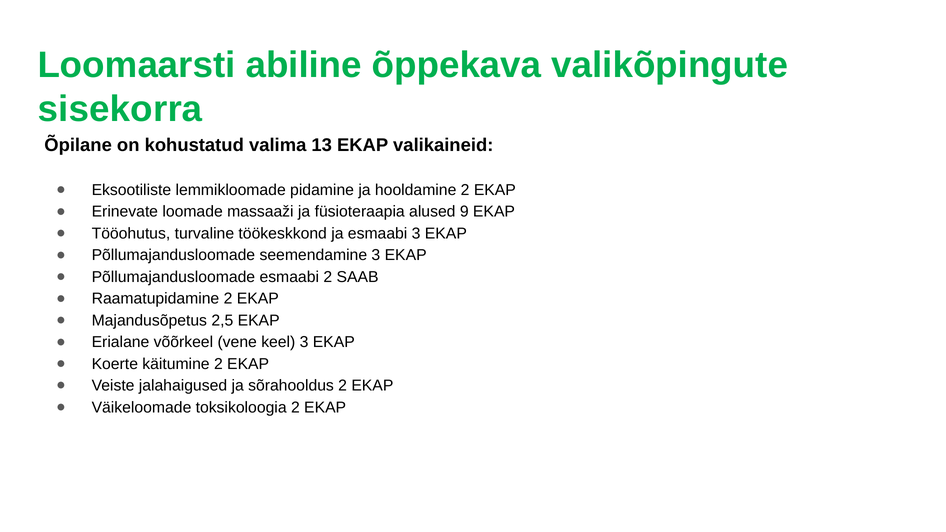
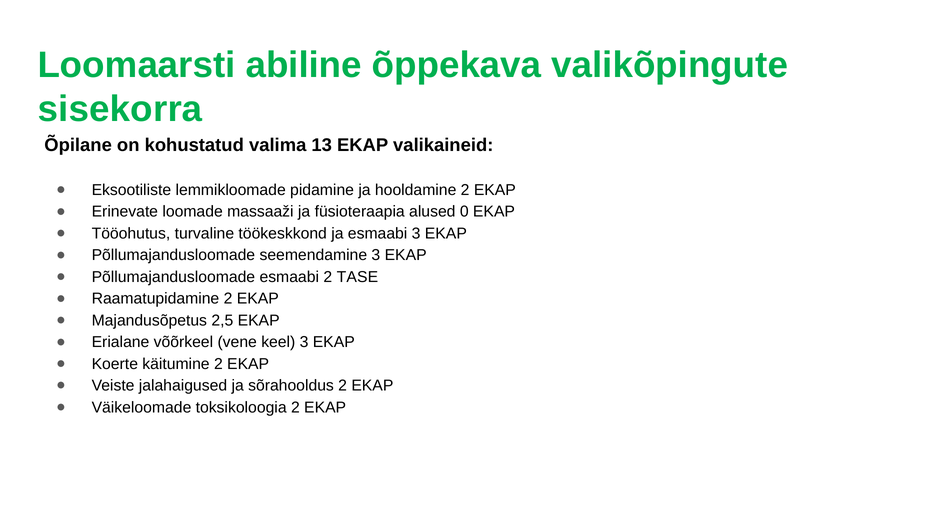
9: 9 -> 0 (464, 212)
SAAB: SAAB -> TASE (357, 277)
